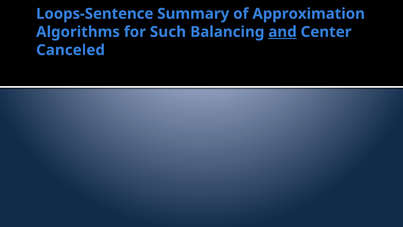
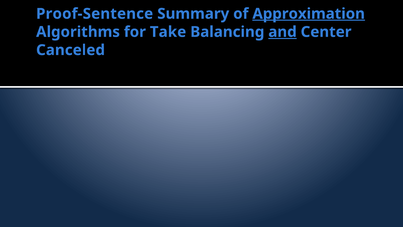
Loops-Sentence: Loops-Sentence -> Proof-Sentence (95, 14)
Approximation underline: none -> present (309, 14)
Such: Such -> Take (168, 32)
